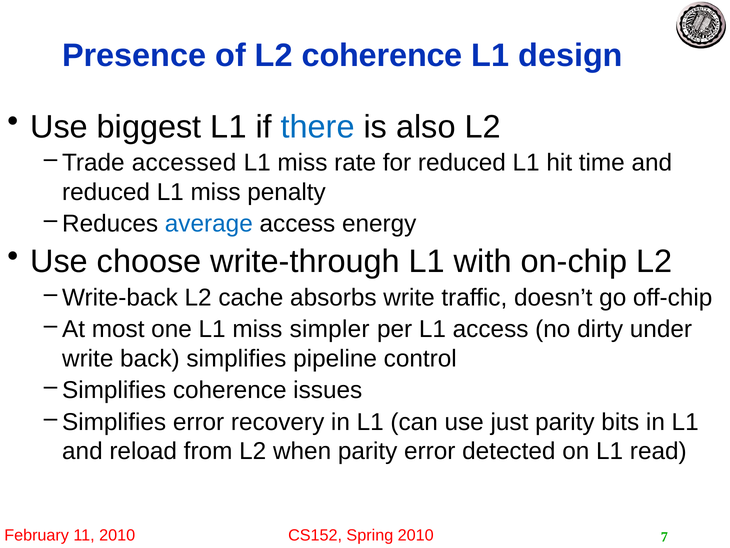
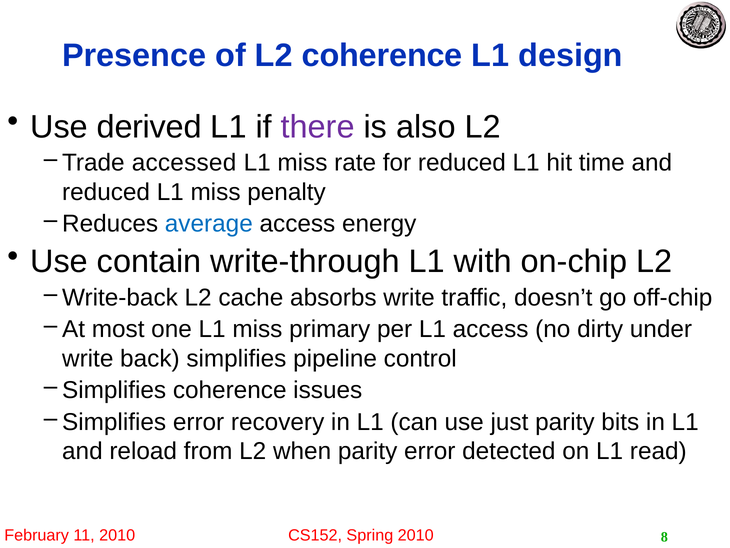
biggest: biggest -> derived (149, 127)
there colour: blue -> purple (318, 127)
choose: choose -> contain (149, 261)
simpler: simpler -> primary (330, 329)
7: 7 -> 8 (664, 537)
